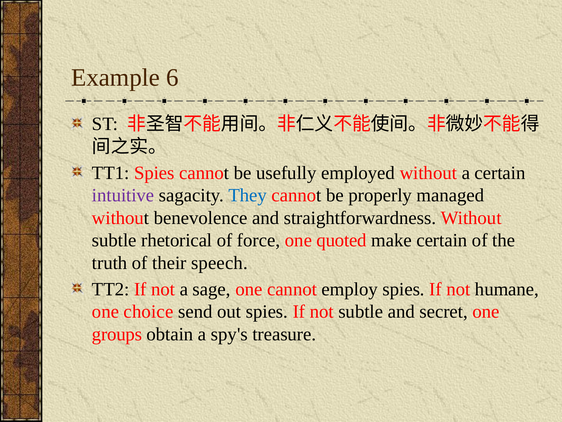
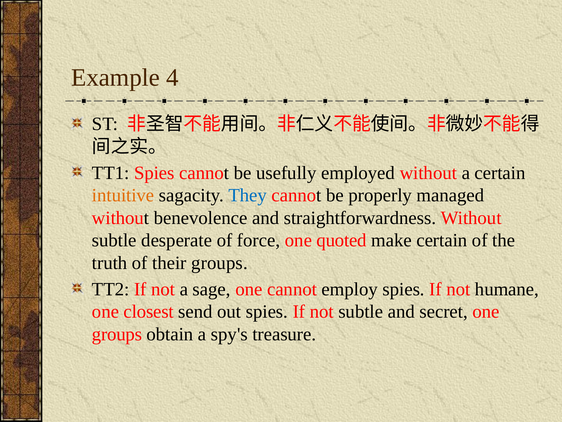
6: 6 -> 4 (172, 78)
intuitive colour: purple -> orange (123, 195)
rhetorical: rhetorical -> desperate (177, 240)
their speech: speech -> groups (219, 263)
choice: choice -> closest (149, 311)
